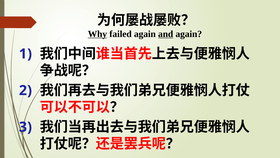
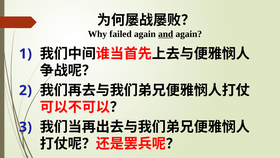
Why underline: present -> none (97, 34)
